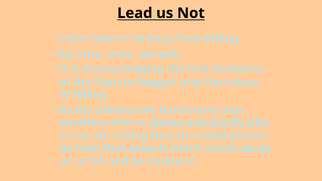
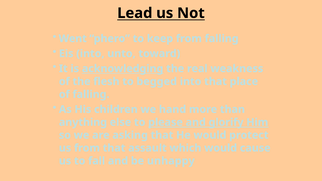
Calm: Calm -> Went (73, 39)
darkness: darkness -> unhappy (171, 161)
